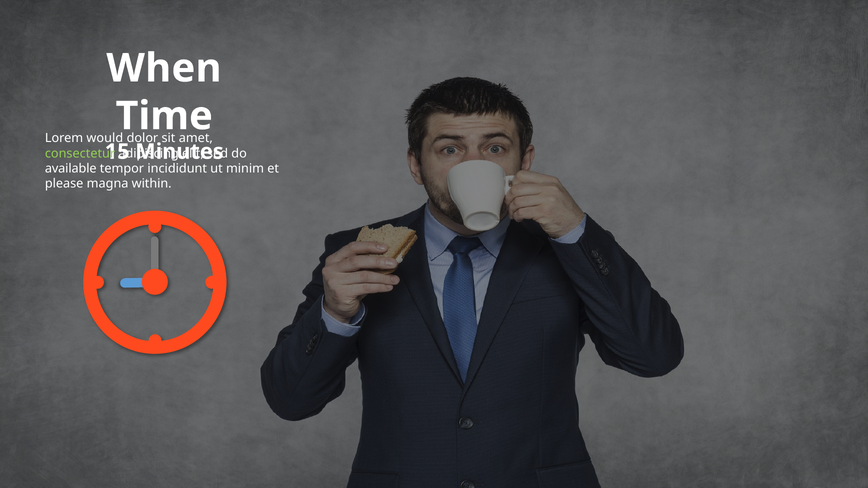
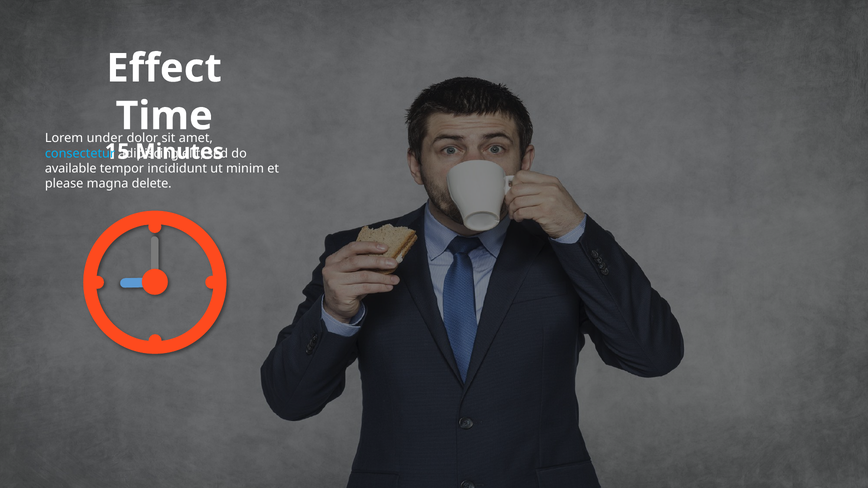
When: When -> Effect (164, 68)
would: would -> under (105, 138)
consectetur colour: light green -> light blue (80, 153)
within: within -> delete (152, 184)
